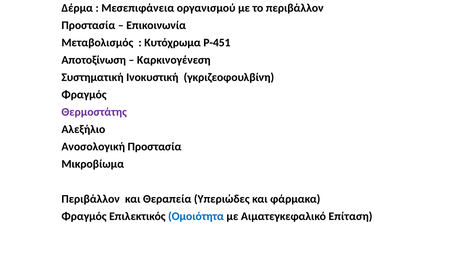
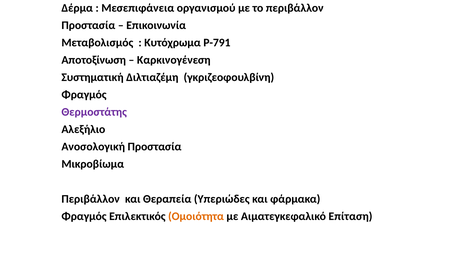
Ρ-451: Ρ-451 -> Ρ-791 (217, 43)
Ινοκυστική: Ινοκυστική -> Διλτιαζέμη (152, 77)
Ομοιότητα colour: blue -> orange (196, 216)
